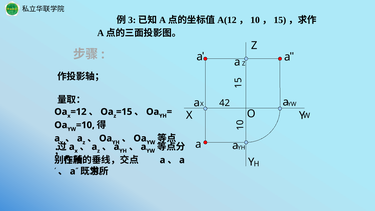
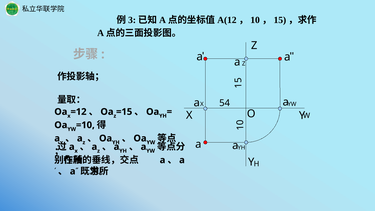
42: 42 -> 54 (225, 103)
